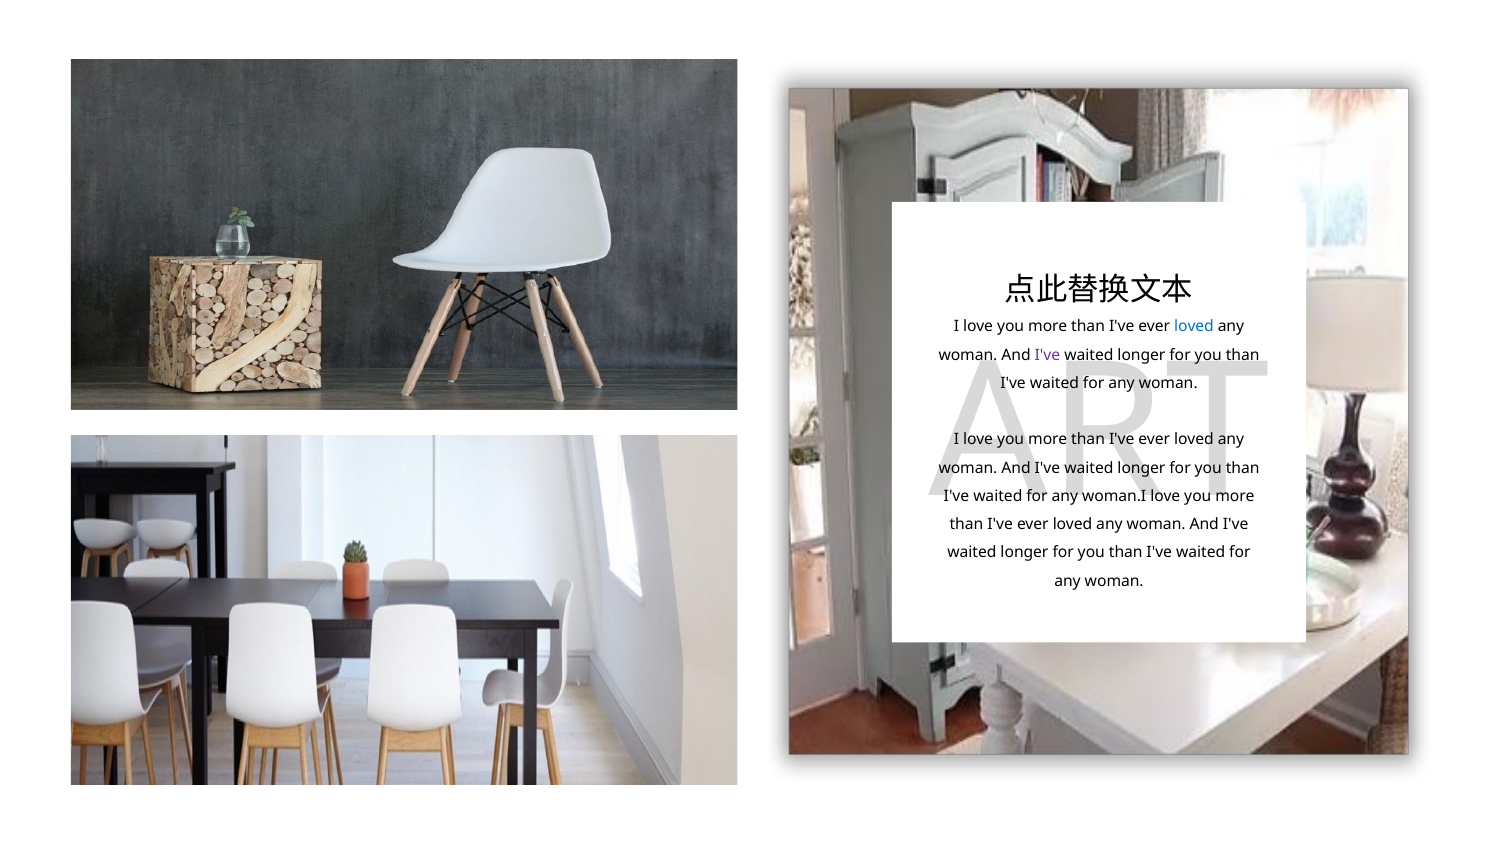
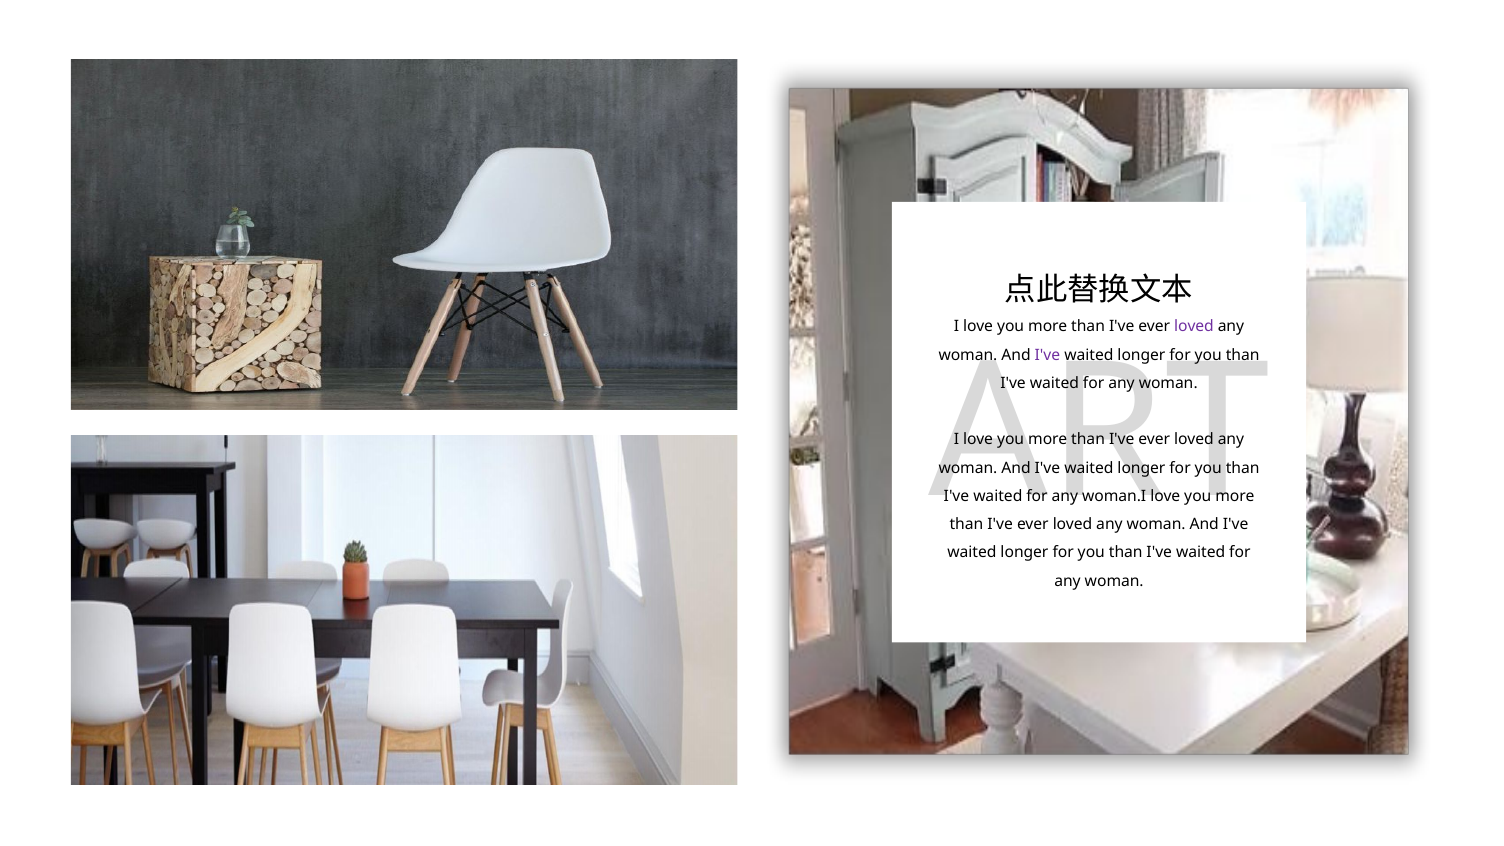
loved colour: blue -> purple (1194, 327)
